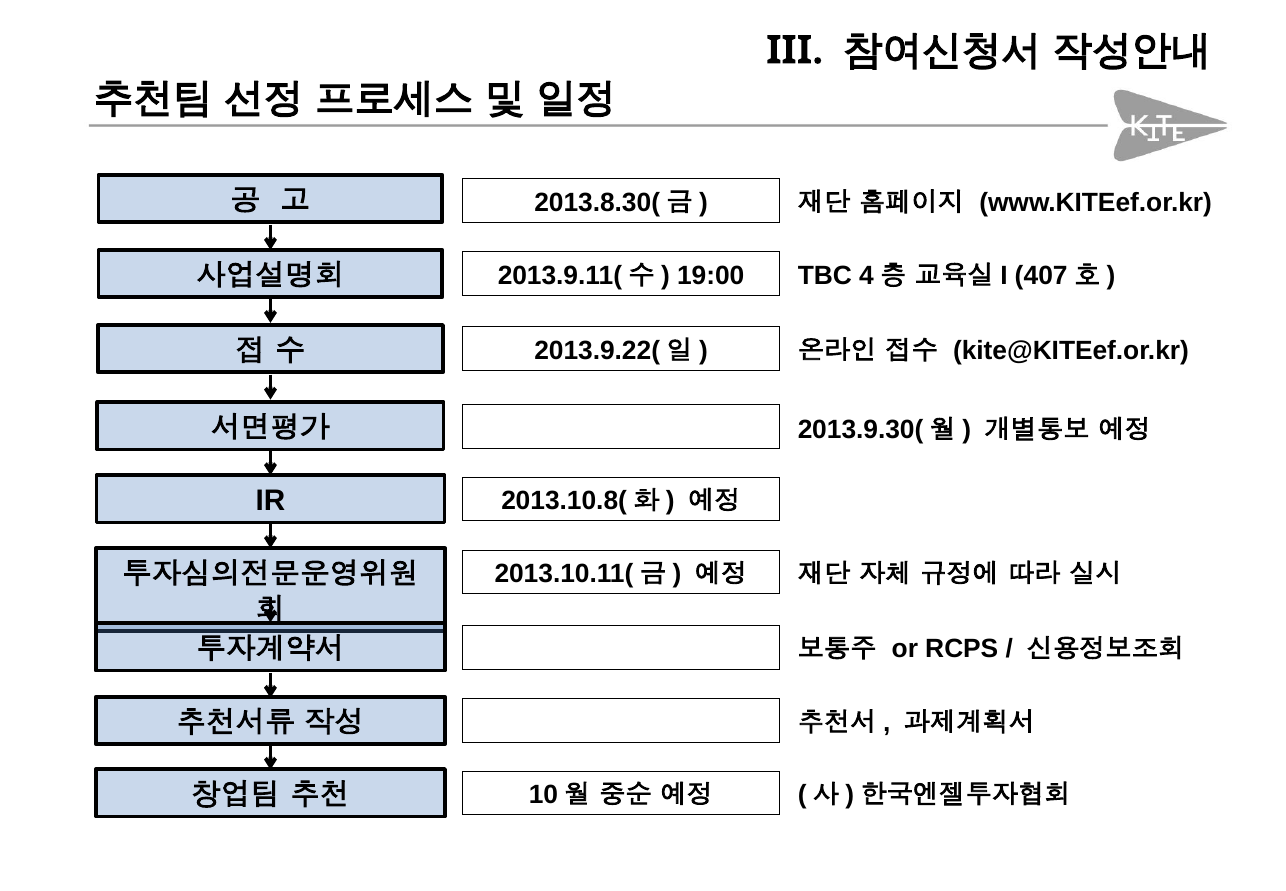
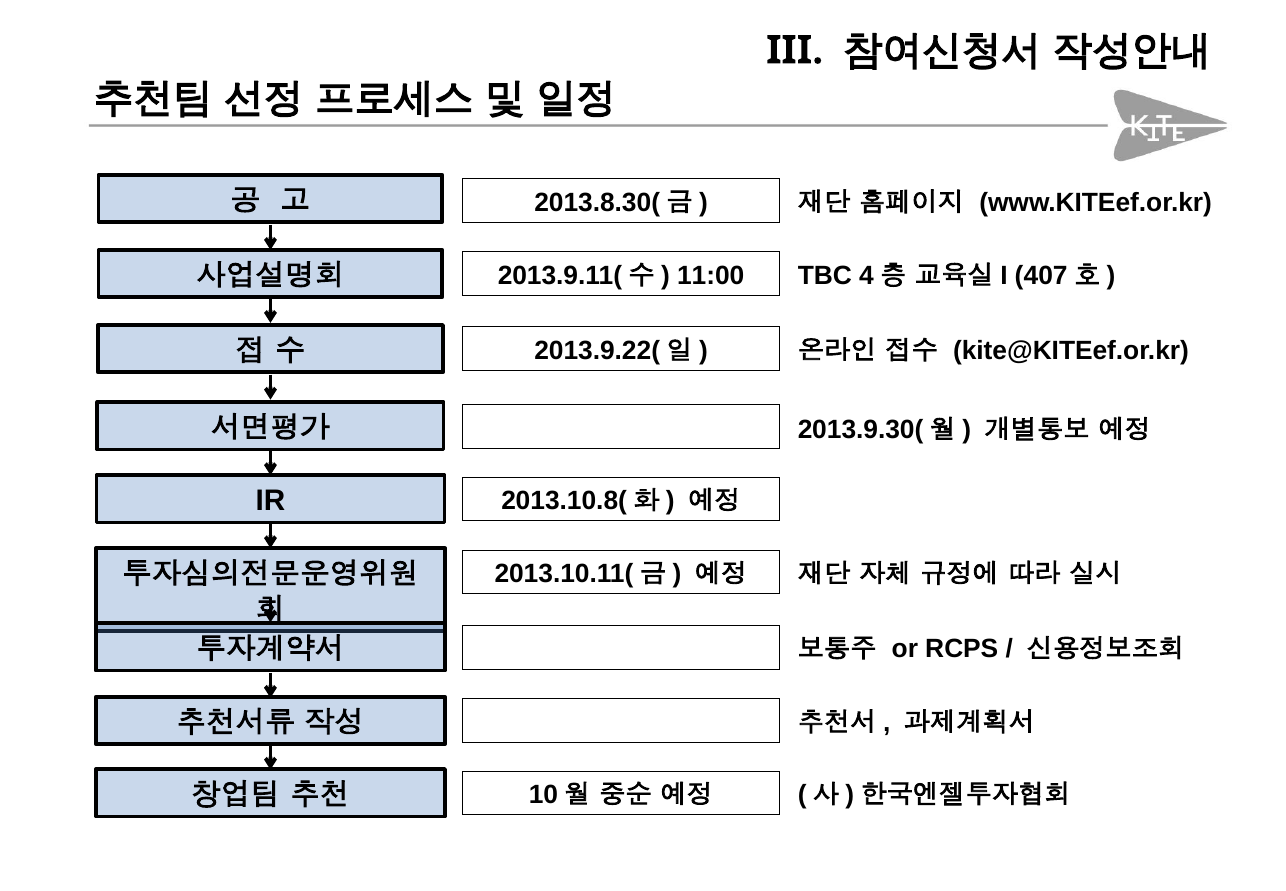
19:00: 19:00 -> 11:00 (711, 275)
